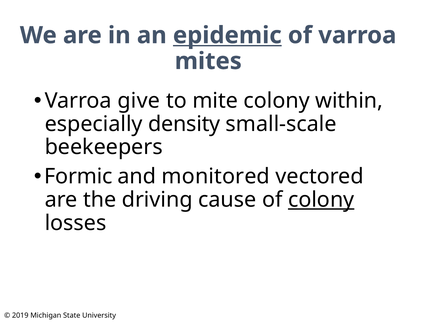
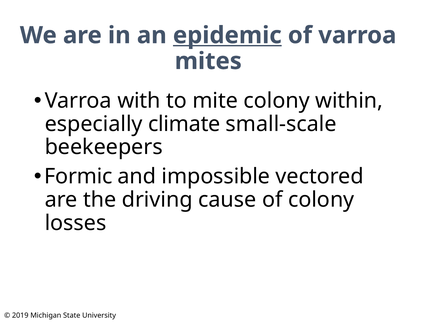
give: give -> with (139, 101)
density: density -> climate (184, 124)
monitored: monitored -> impossible (216, 177)
colony underline: present -> none (321, 200)
